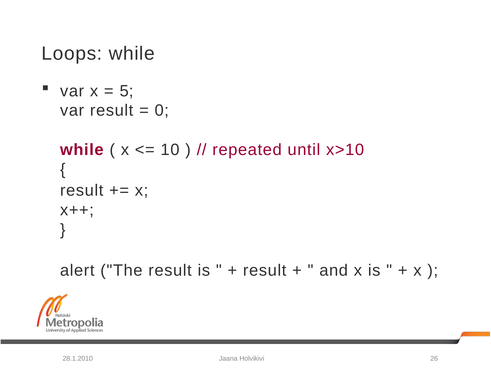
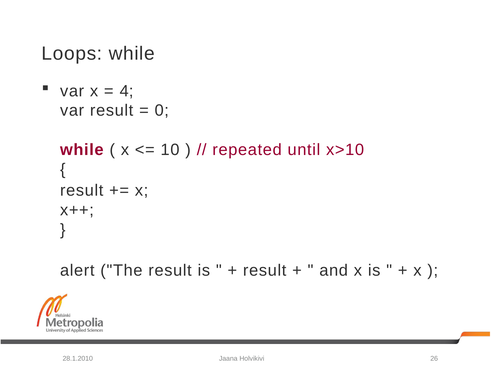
5: 5 -> 4 (127, 91)
